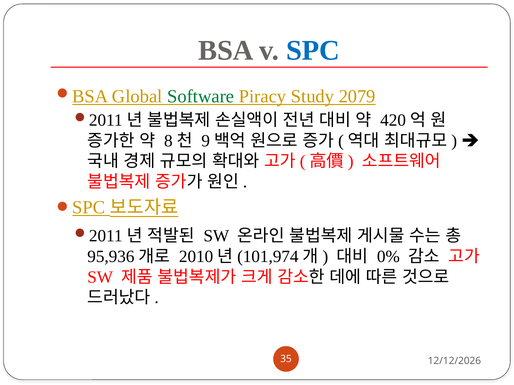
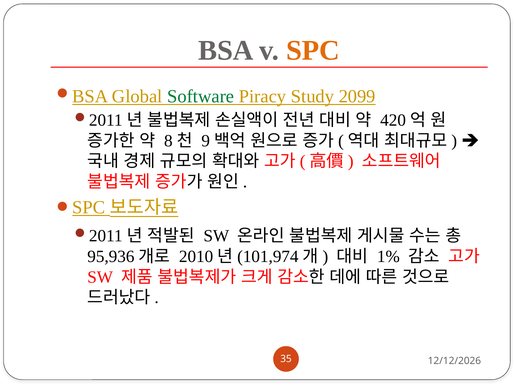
SPC colour: blue -> orange (313, 51)
2079: 2079 -> 2099 (357, 96)
0%: 0% -> 1% (388, 257)
